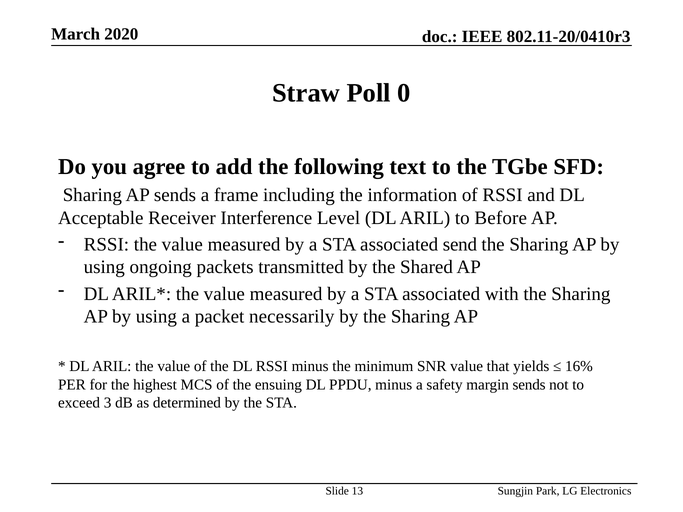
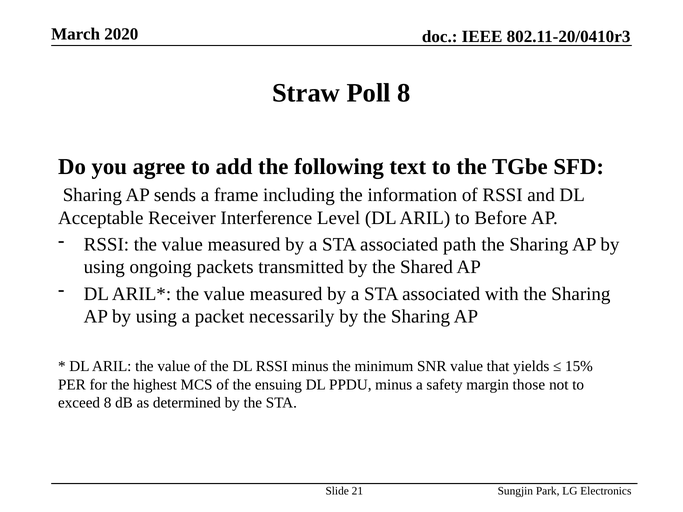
Poll 0: 0 -> 8 (404, 93)
send: send -> path (460, 245)
16%: 16% -> 15% (579, 367)
margin sends: sends -> those (529, 385)
exceed 3: 3 -> 8 (108, 403)
13: 13 -> 21 (357, 491)
